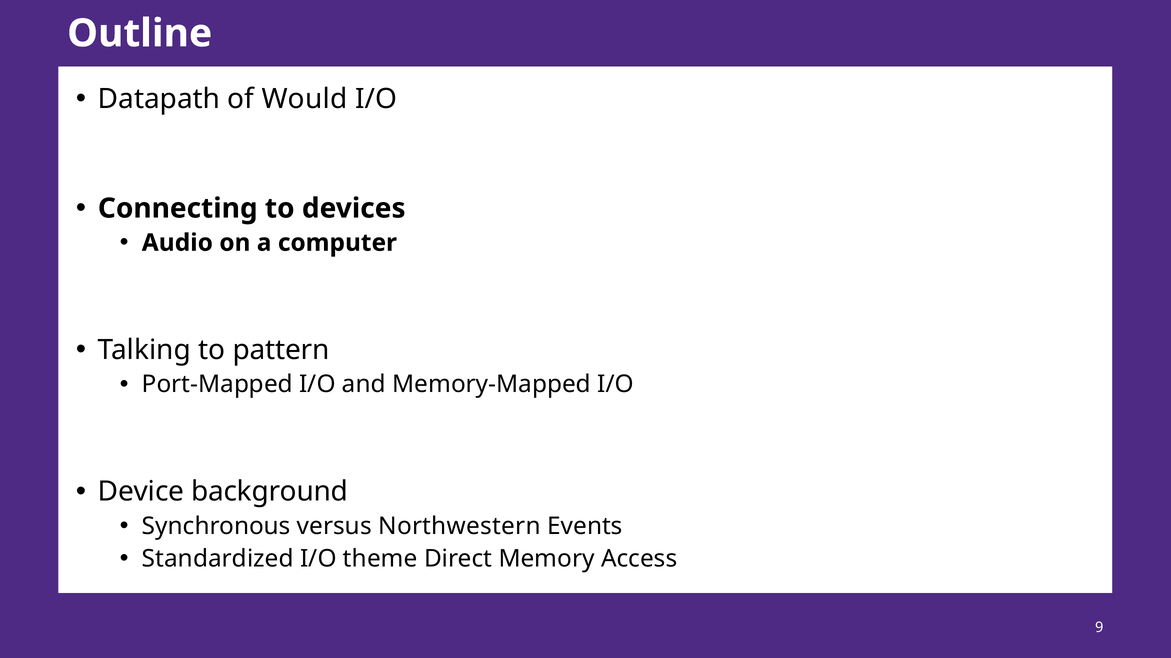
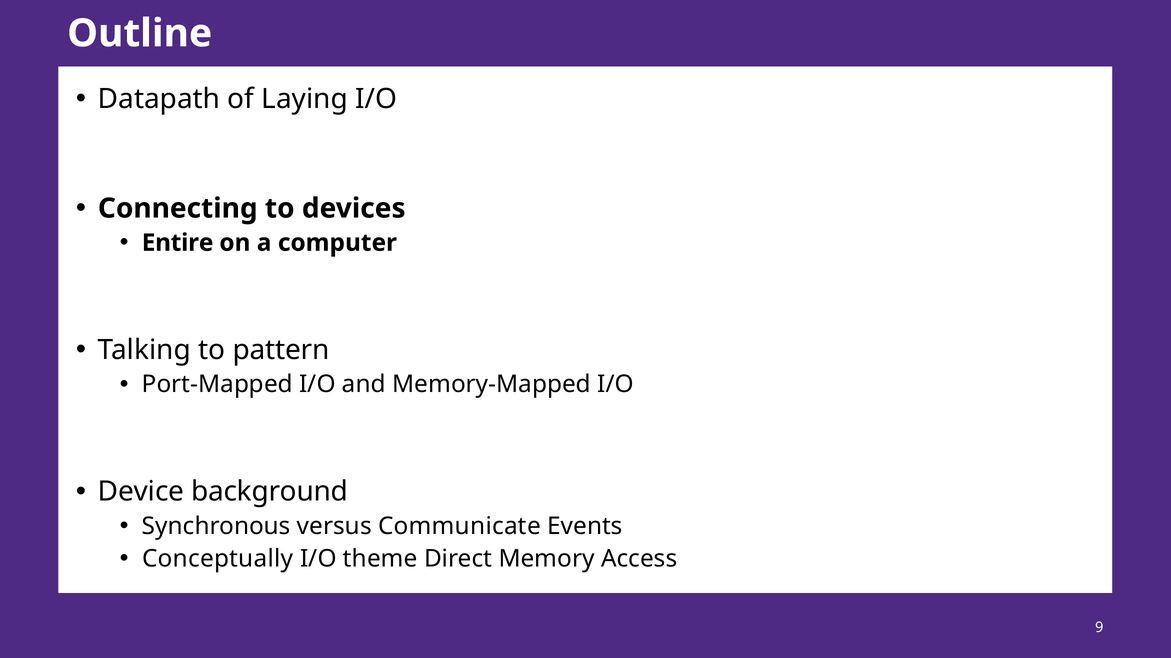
Would: Would -> Laying (305, 99)
Audio: Audio -> Entire (178, 243)
Northwestern: Northwestern -> Communicate (459, 527)
Standardized: Standardized -> Conceptually (218, 559)
